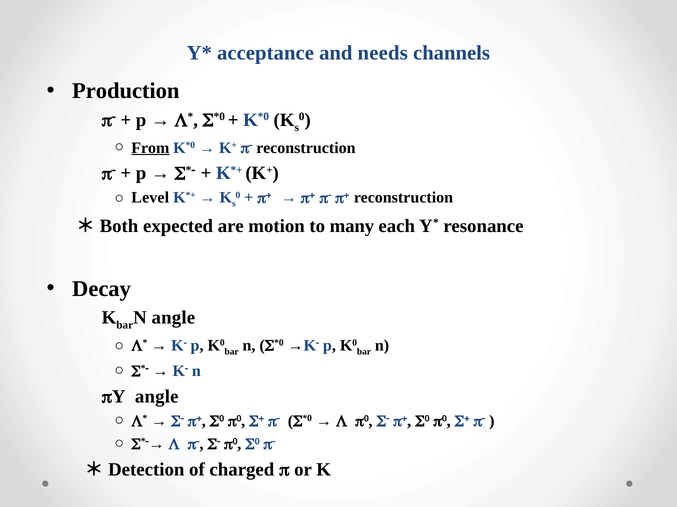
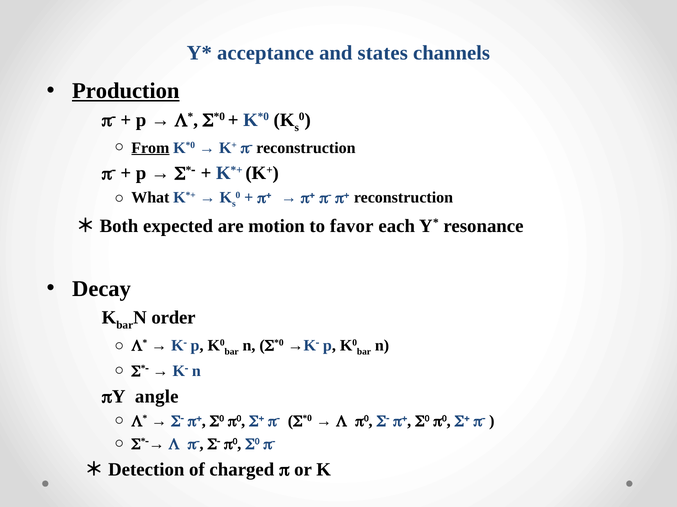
needs: needs -> states (383, 53)
Production underline: none -> present (126, 91)
Level: Level -> What (150, 198)
many: many -> favor (352, 226)
N angle: angle -> order (174, 318)
